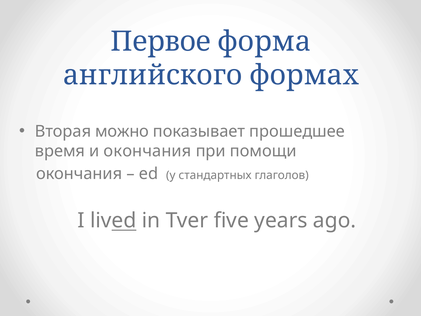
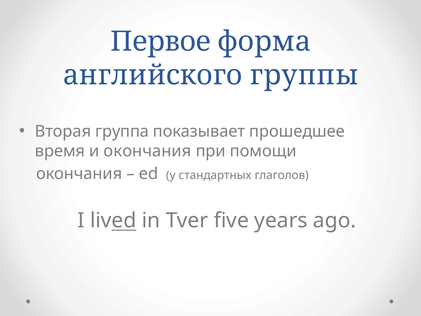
формах: формах -> группы (304, 75)
можно: можно -> группа (122, 131)
